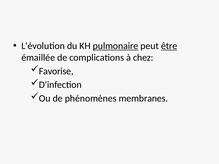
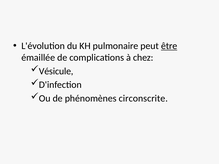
pulmonaire underline: present -> none (116, 46)
Favorise: Favorise -> Vésicule (56, 71)
membranes: membranes -> circonscrite (143, 99)
